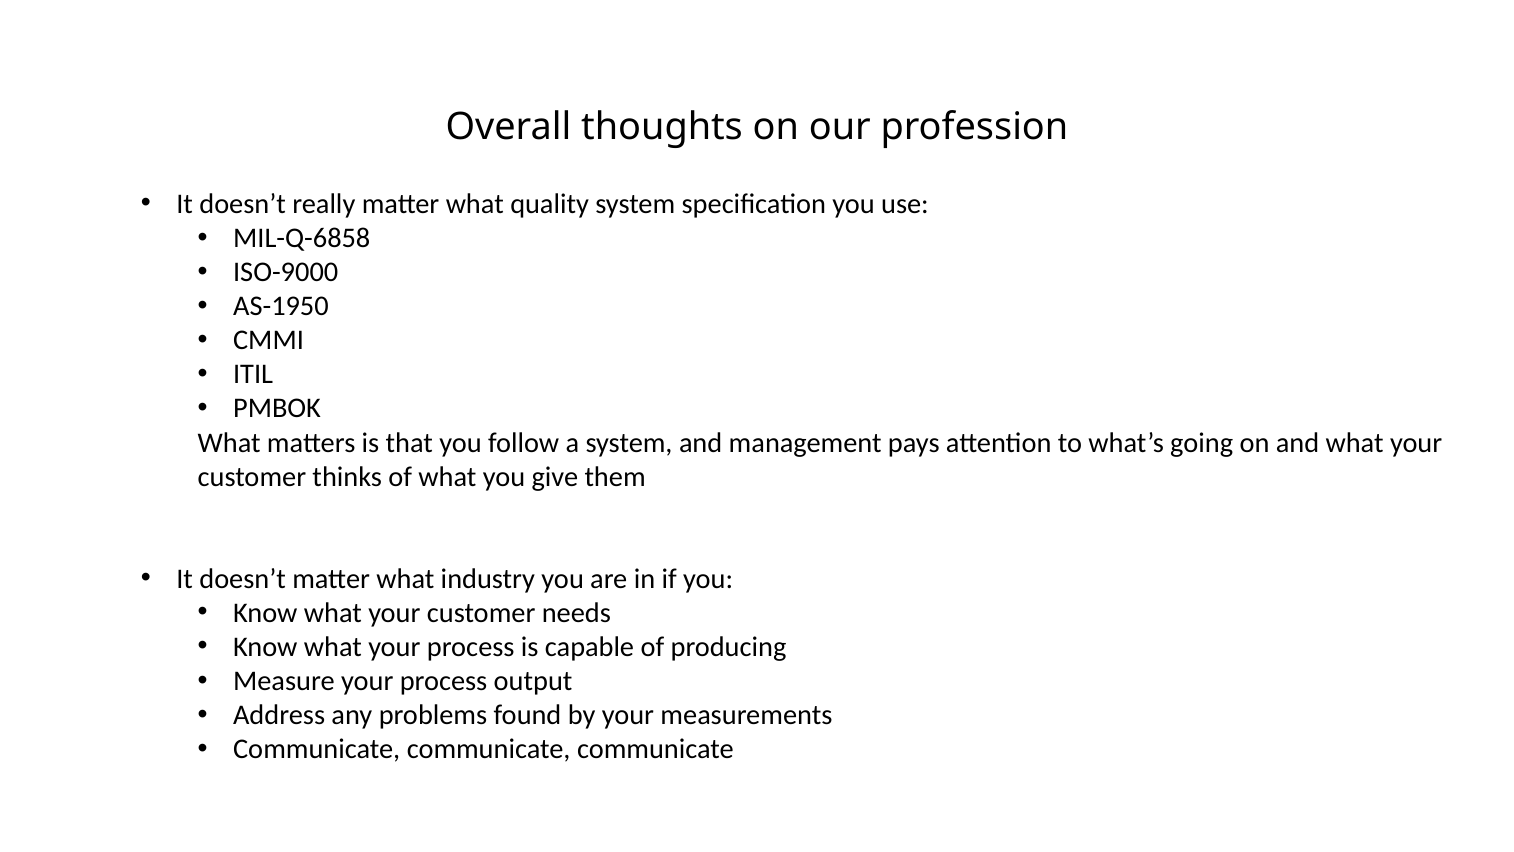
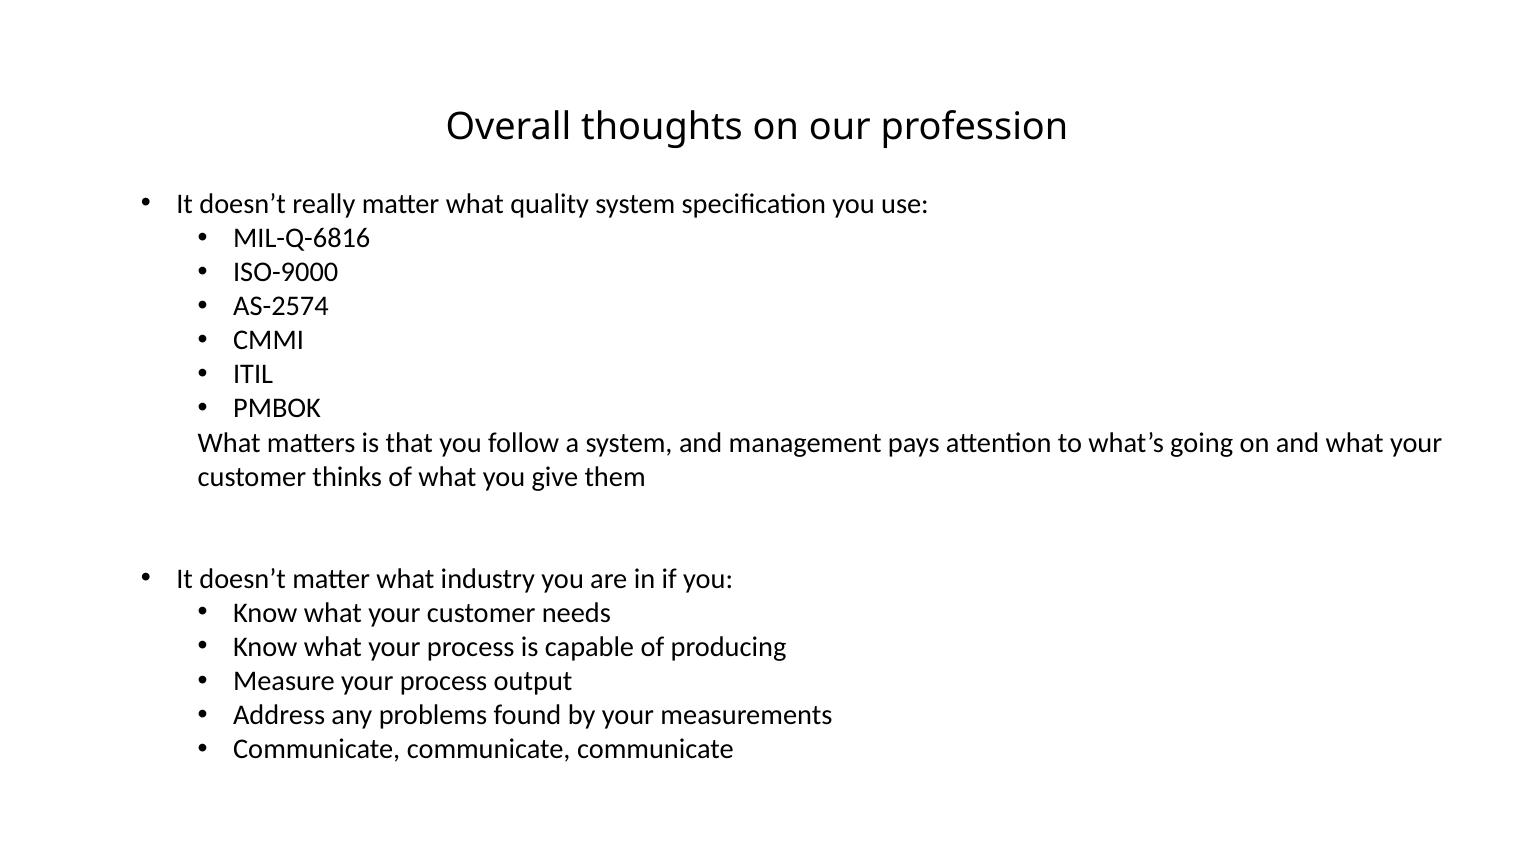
MIL-Q-6858: MIL-Q-6858 -> MIL-Q-6816 (302, 238)
AS-1950: AS-1950 -> AS-2574 (281, 306)
